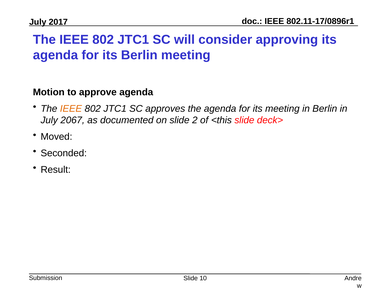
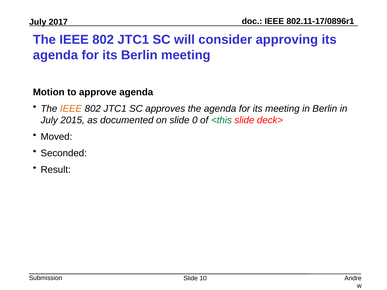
2067: 2067 -> 2015 (73, 120)
2: 2 -> 0 (195, 120)
<this colour: black -> green (221, 120)
